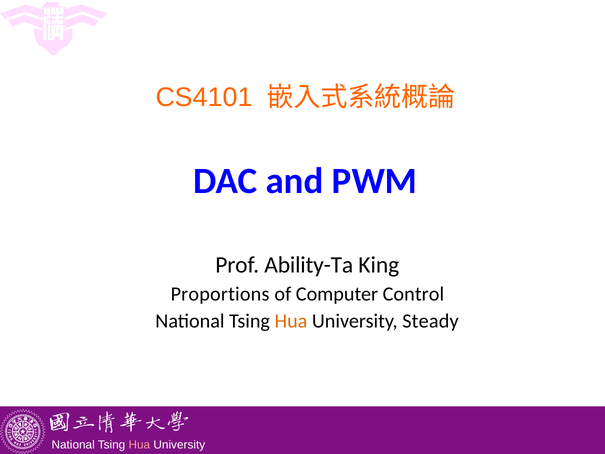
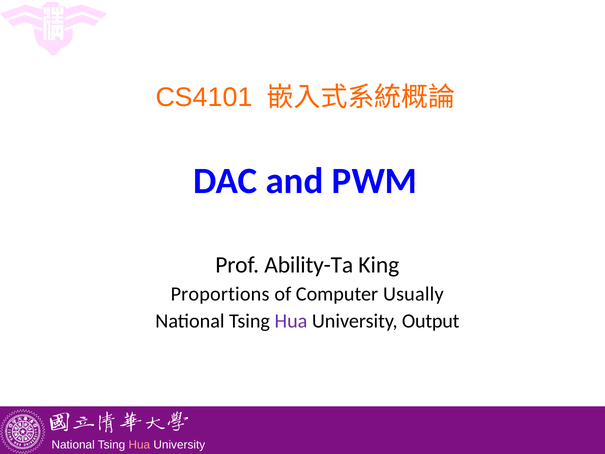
Control: Control -> Usually (413, 294)
Hua colour: orange -> purple (291, 321)
Steady: Steady -> Output (431, 321)
